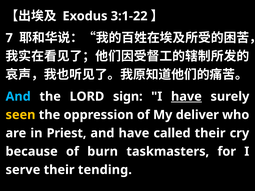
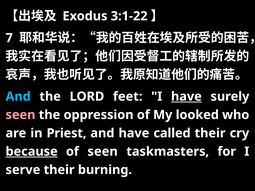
sign: sign -> feet (128, 97)
seen colour: yellow -> pink (20, 115)
deliver: deliver -> looked (197, 115)
because underline: none -> present (32, 152)
of burn: burn -> seen (103, 152)
tending: tending -> burning (105, 170)
